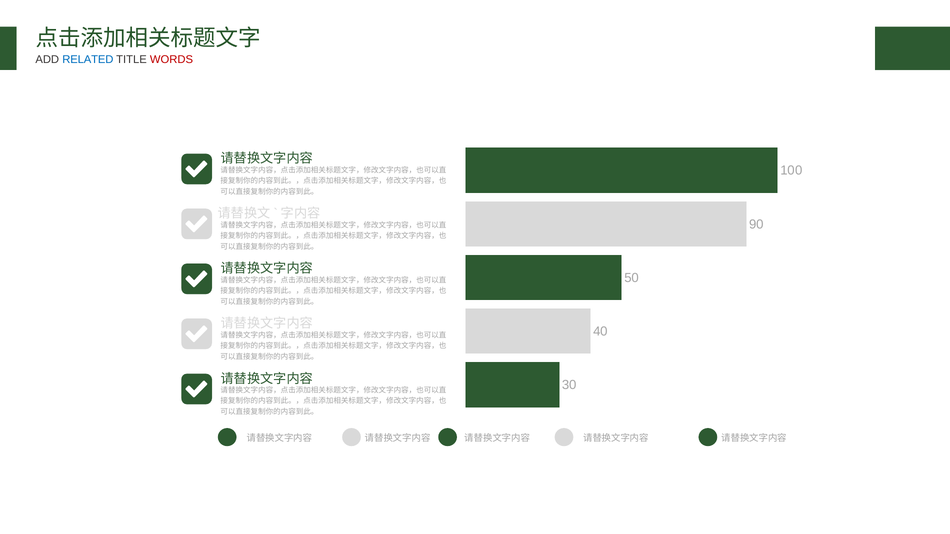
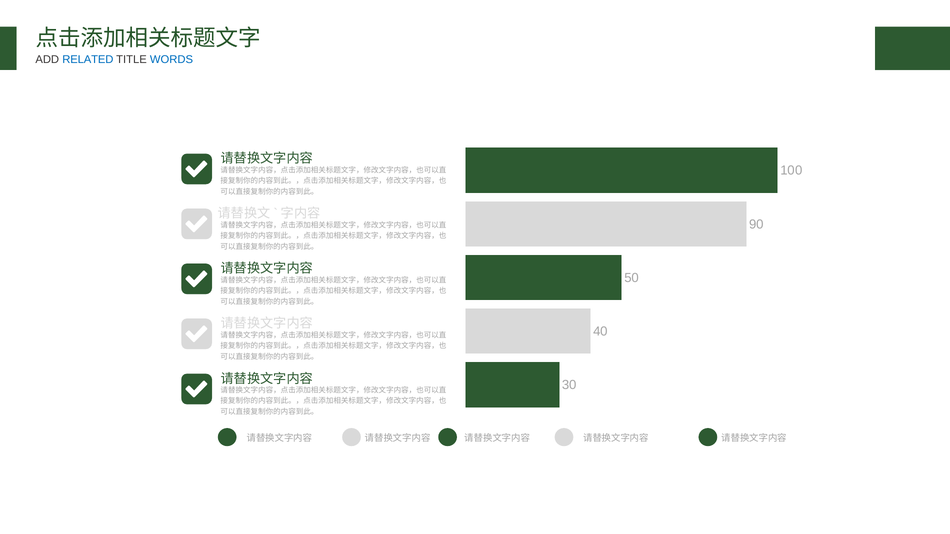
WORDS colour: red -> blue (171, 59)
